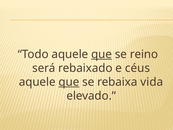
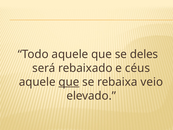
que underline: present -> none (102, 54)
reino: reino -> deles (144, 54)
vida: vida -> veio (152, 82)
